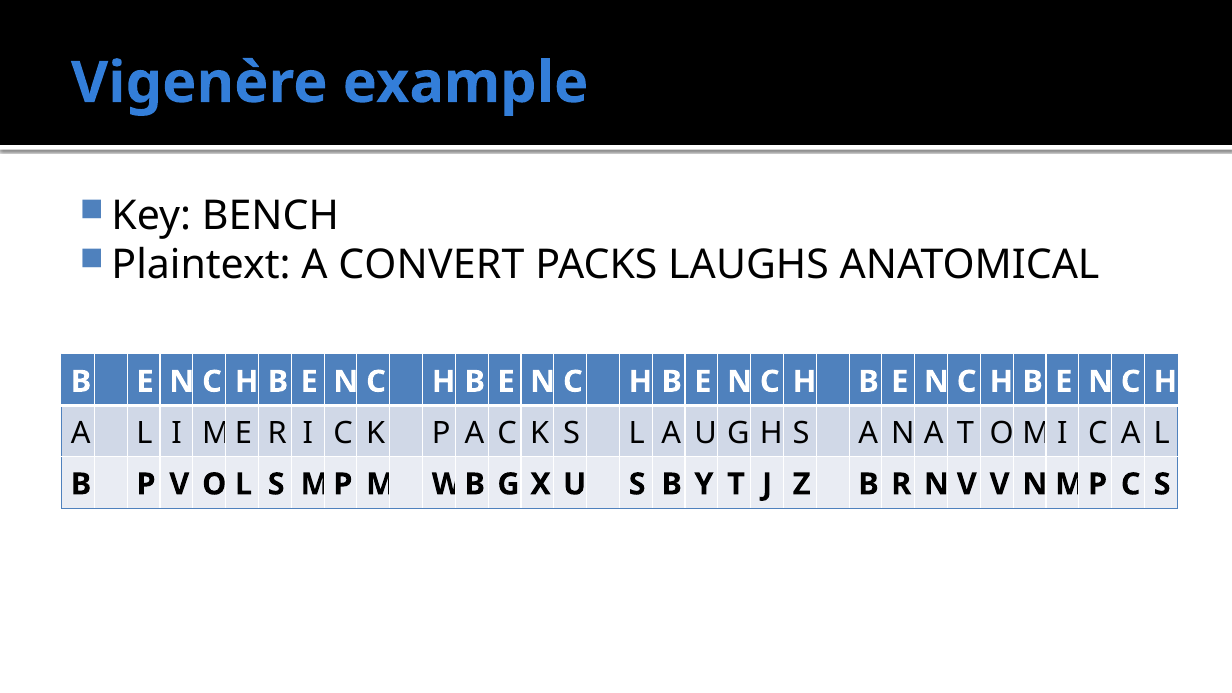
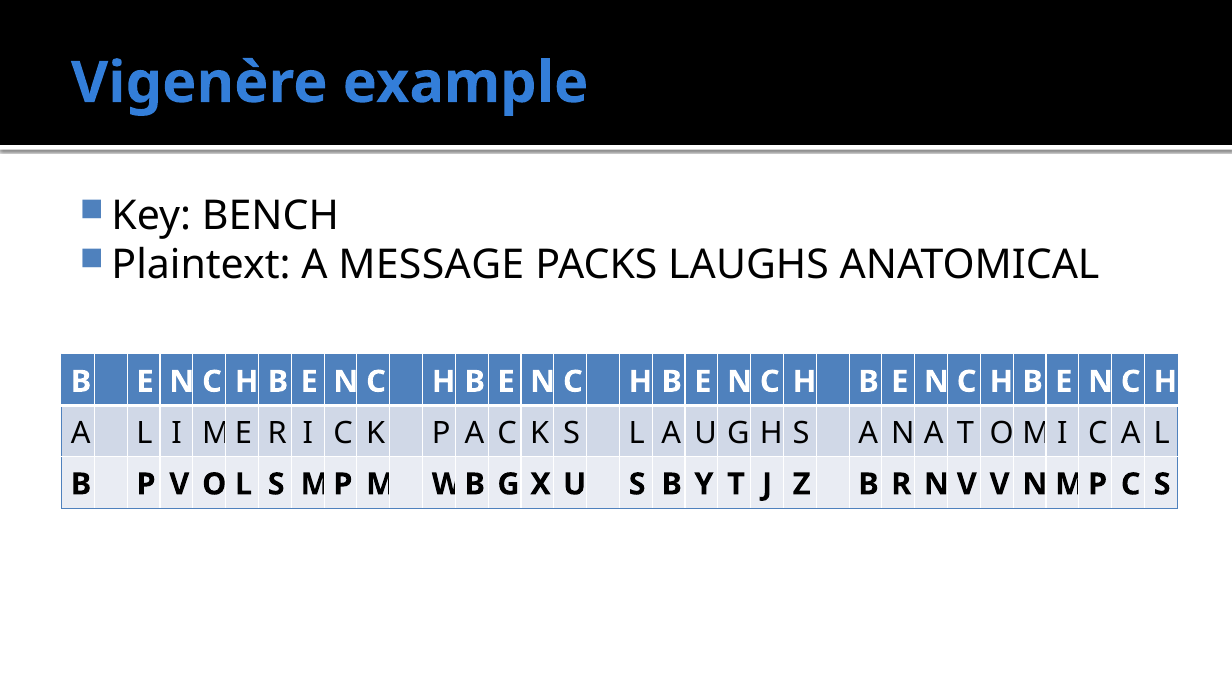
CONVERT: CONVERT -> MESSAGE (431, 265)
